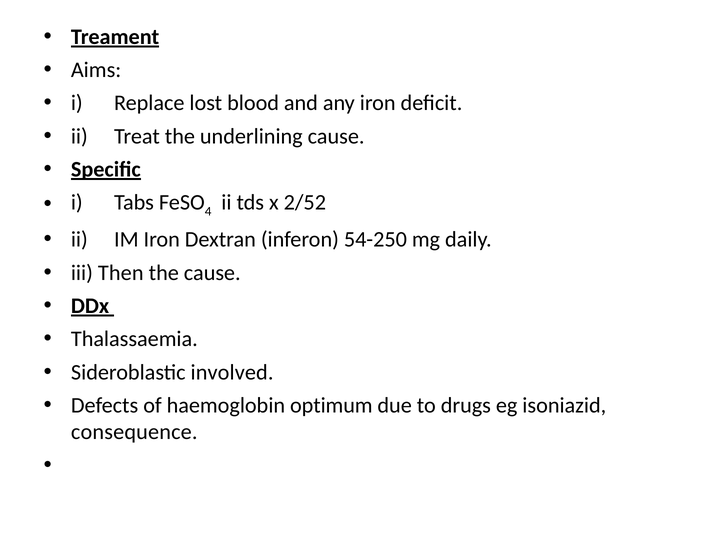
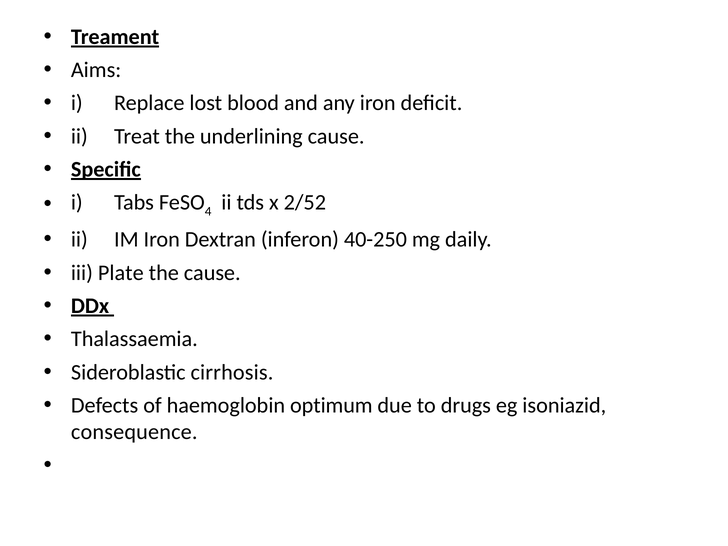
54-250: 54-250 -> 40-250 (375, 240)
Then: Then -> Plate (121, 273)
involved: involved -> cirrhosis (232, 372)
